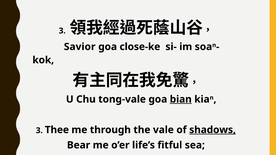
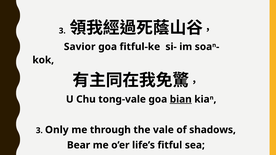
close-ke: close-ke -> fitful-ke (140, 47)
Thee: Thee -> Only (57, 130)
shadows underline: present -> none (213, 130)
